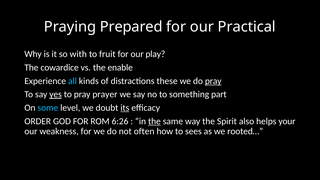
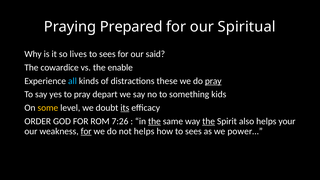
Practical: Practical -> Spiritual (247, 27)
with: with -> lives (78, 54)
fruit: fruit -> sees (107, 54)
play: play -> said (155, 54)
yes underline: present -> none (56, 94)
prayer: prayer -> depart (105, 94)
part: part -> kids (219, 94)
some colour: light blue -> yellow (48, 108)
6:26: 6:26 -> 7:26 (120, 121)
the underline: none -> present (209, 121)
for underline: none -> present (86, 131)
not often: often -> helps (144, 131)
rooted…: rooted… -> power… (245, 131)
